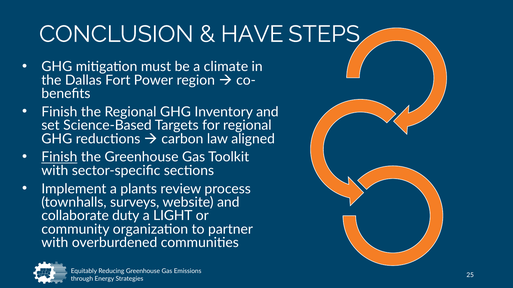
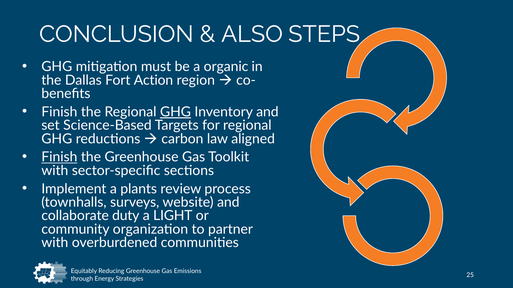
HAVE: HAVE -> ALSO (252, 34)
climate: climate -> organic (226, 67)
Power: Power -> Action (153, 80)
GHG underline: none -> present (175, 112)
